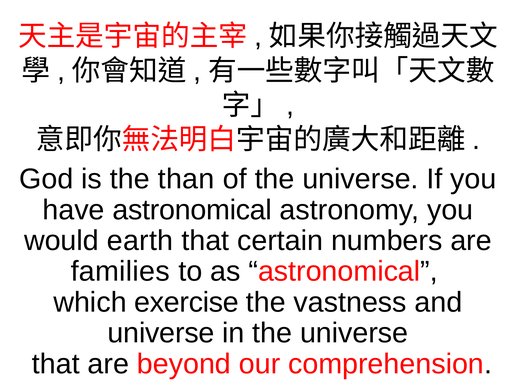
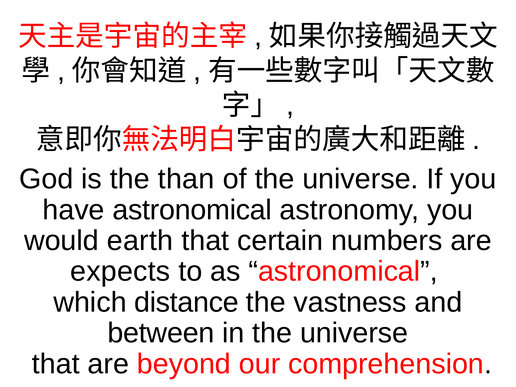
families: families -> expects (120, 272)
exercise: exercise -> distance (186, 302)
universe: universe -> between (161, 333)
